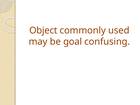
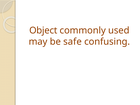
goal: goal -> safe (73, 42)
